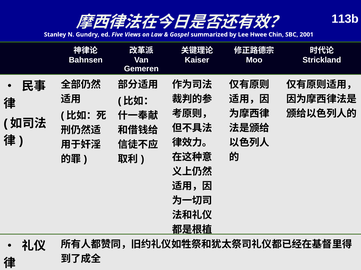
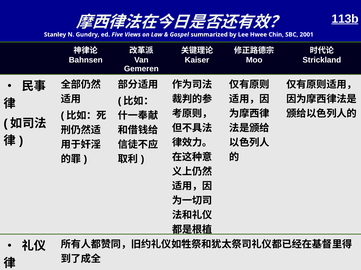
113b underline: none -> present (345, 19)
